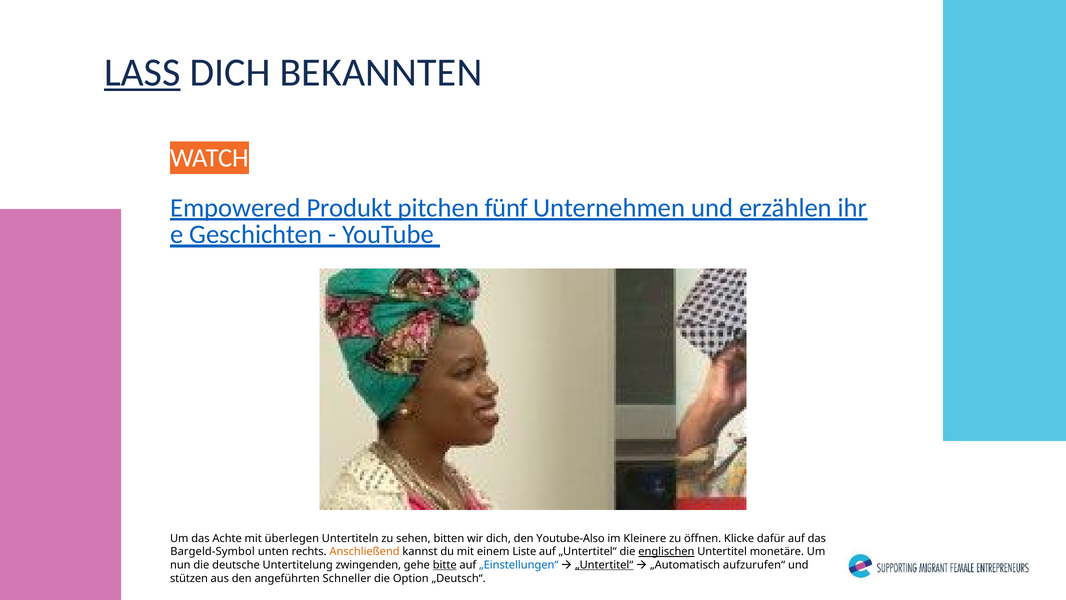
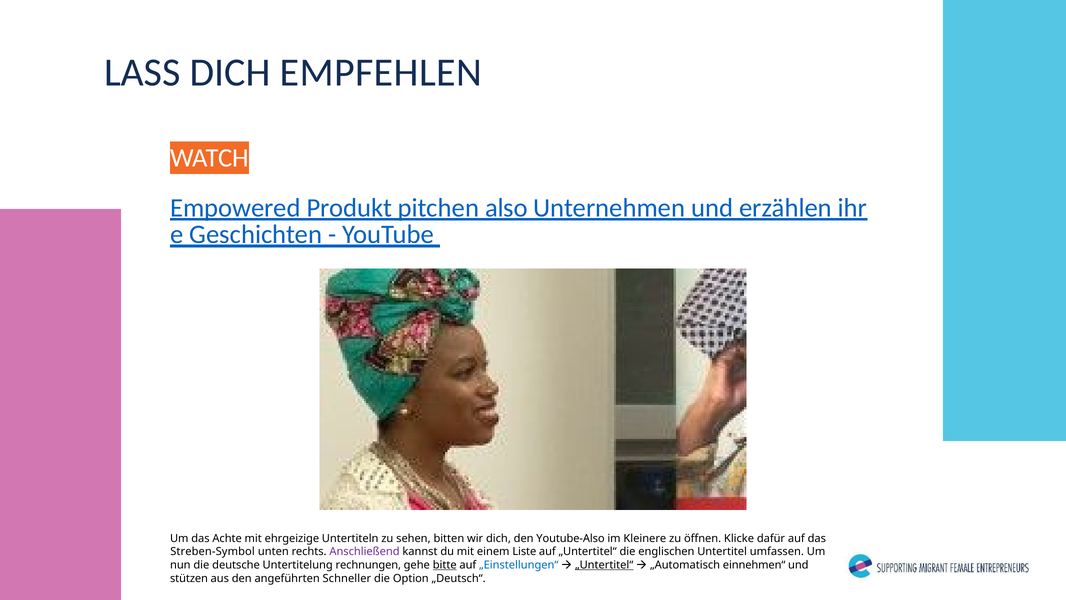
LASS underline: present -> none (142, 72)
BEKANNTEN: BEKANNTEN -> EMPFEHLEN (381, 72)
fünf: fünf -> also (506, 208)
überlegen: überlegen -> ehrgeizige (292, 538)
Bargeld-Symbol: Bargeld-Symbol -> Streben-Symbol (213, 551)
Anschließend colour: orange -> purple (365, 551)
englischen underline: present -> none (666, 551)
monetäre: monetäre -> umfassen (777, 551)
zwingenden: zwingenden -> rechnungen (368, 565)
aufzurufen“: aufzurufen“ -> einnehmen“ (754, 565)
